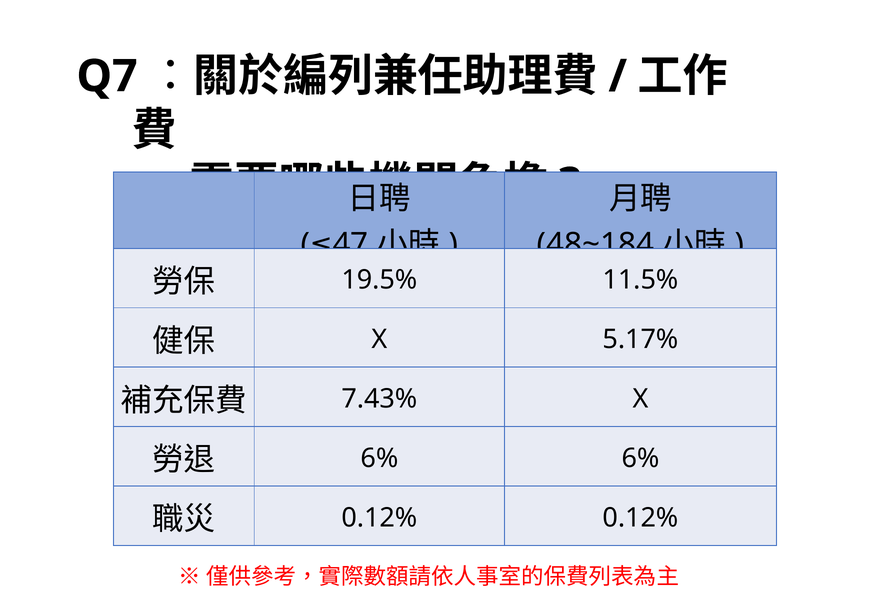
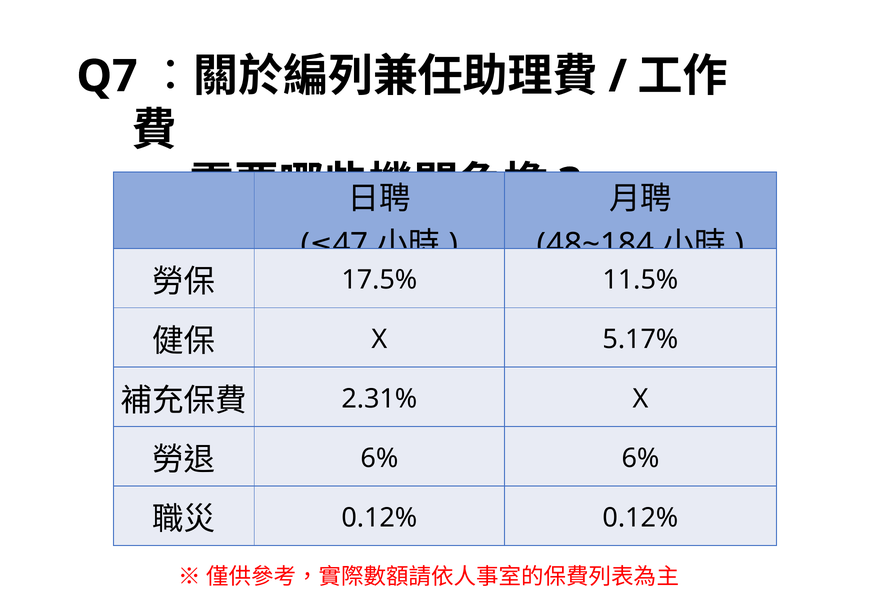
19.5%: 19.5% -> 17.5% (379, 280)
7.43%: 7.43% -> 2.31% (379, 399)
